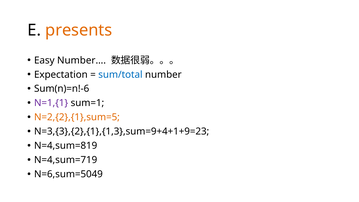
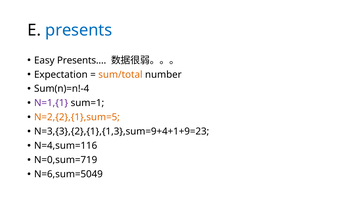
presents colour: orange -> blue (79, 30)
Number…: Number… -> Presents… (82, 60)
sum/total colour: blue -> orange (120, 75)
Sum(n)=n!-6: Sum(n)=n!-6 -> Sum(n)=n!-4 (62, 89)
N=4,sum=819: N=4,sum=819 -> N=4,sum=116 (66, 146)
N=4,sum=719: N=4,sum=719 -> N=0,sum=719 (66, 160)
